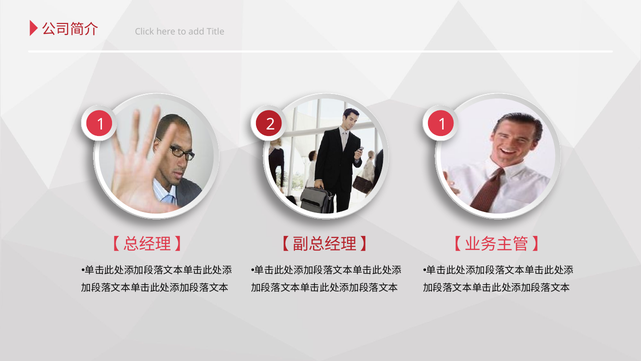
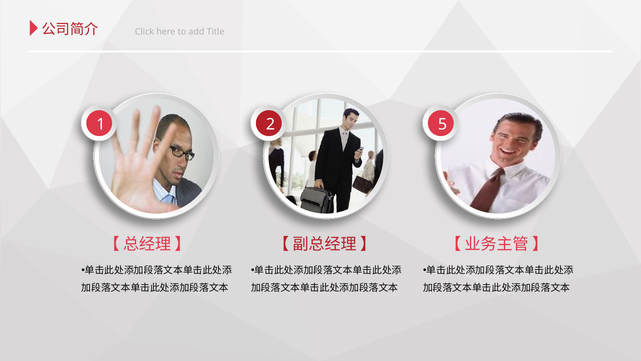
2 1: 1 -> 5 (442, 124)
